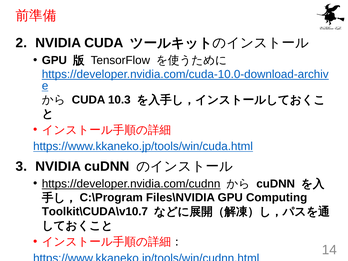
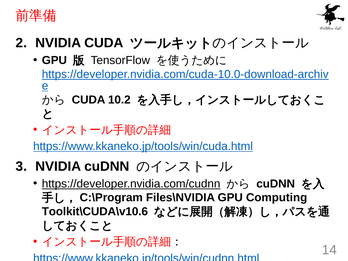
10.3: 10.3 -> 10.2 (119, 100)
Toolkit\CUDA\v10.7: Toolkit\CUDA\v10.7 -> Toolkit\CUDA\v10.6 (95, 212)
